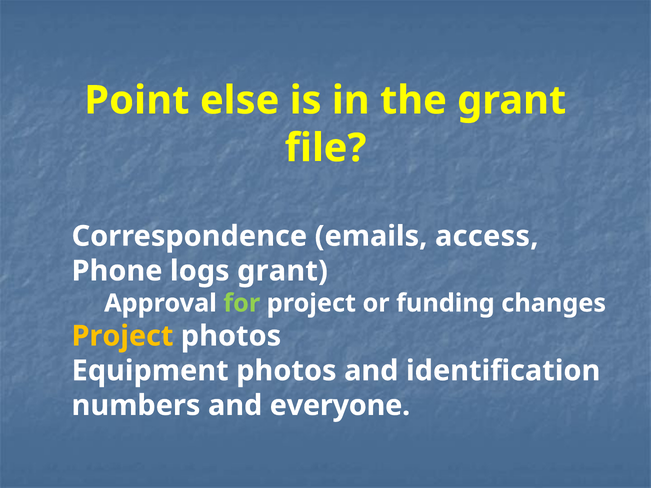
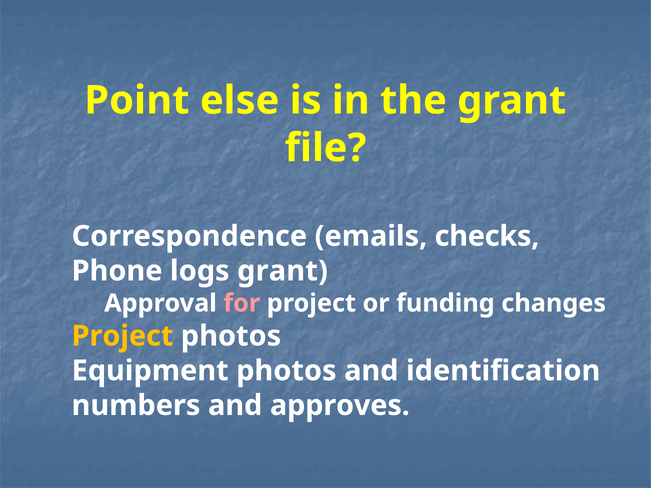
access: access -> checks (487, 236)
for colour: light green -> pink (242, 303)
everyone: everyone -> approves (340, 406)
